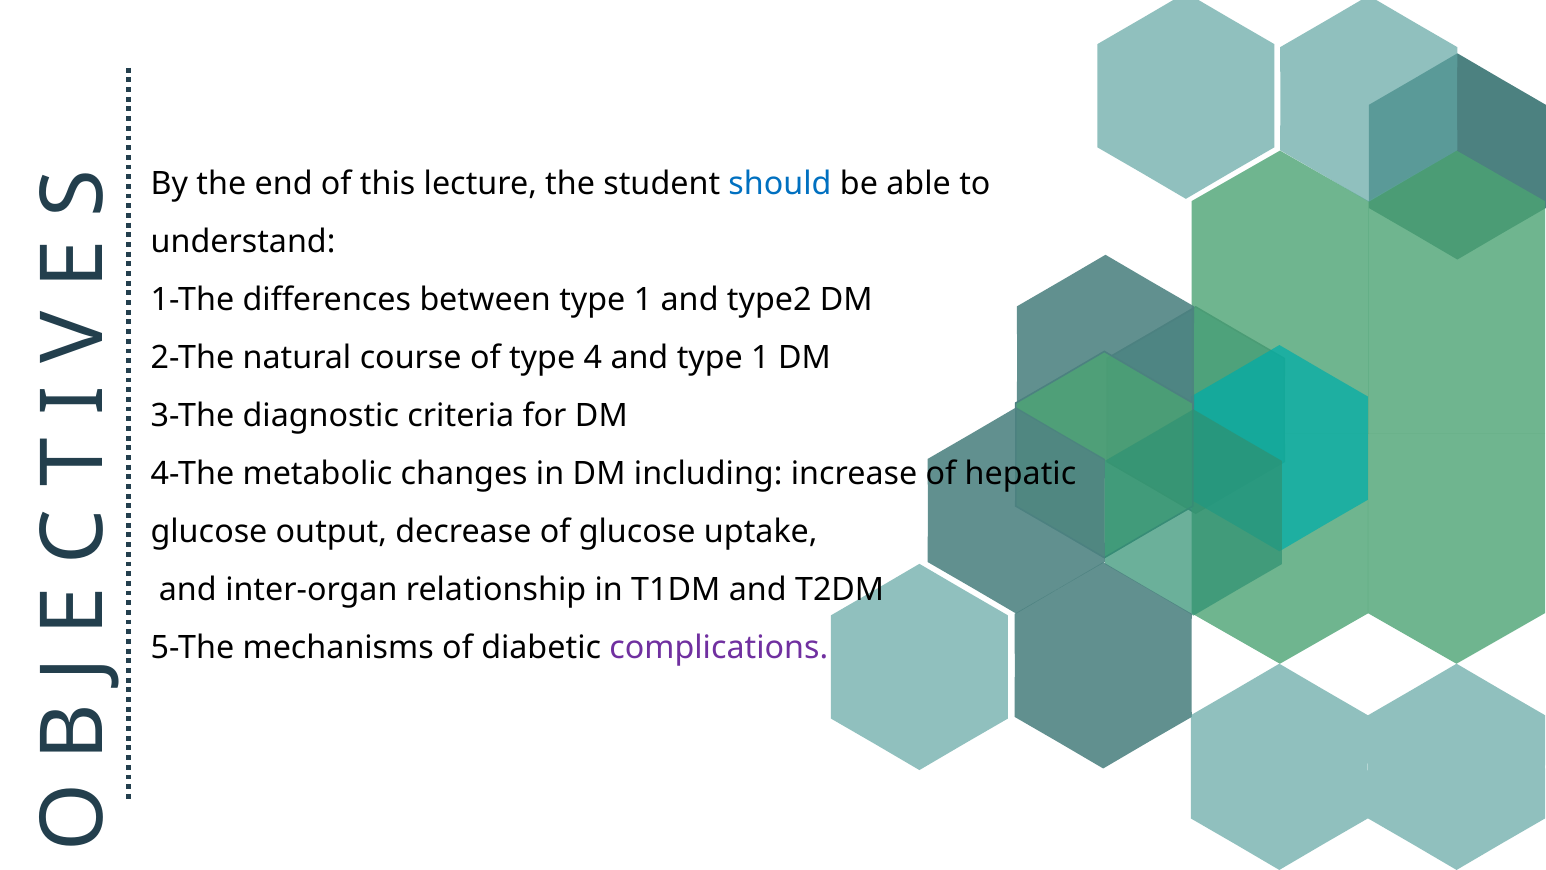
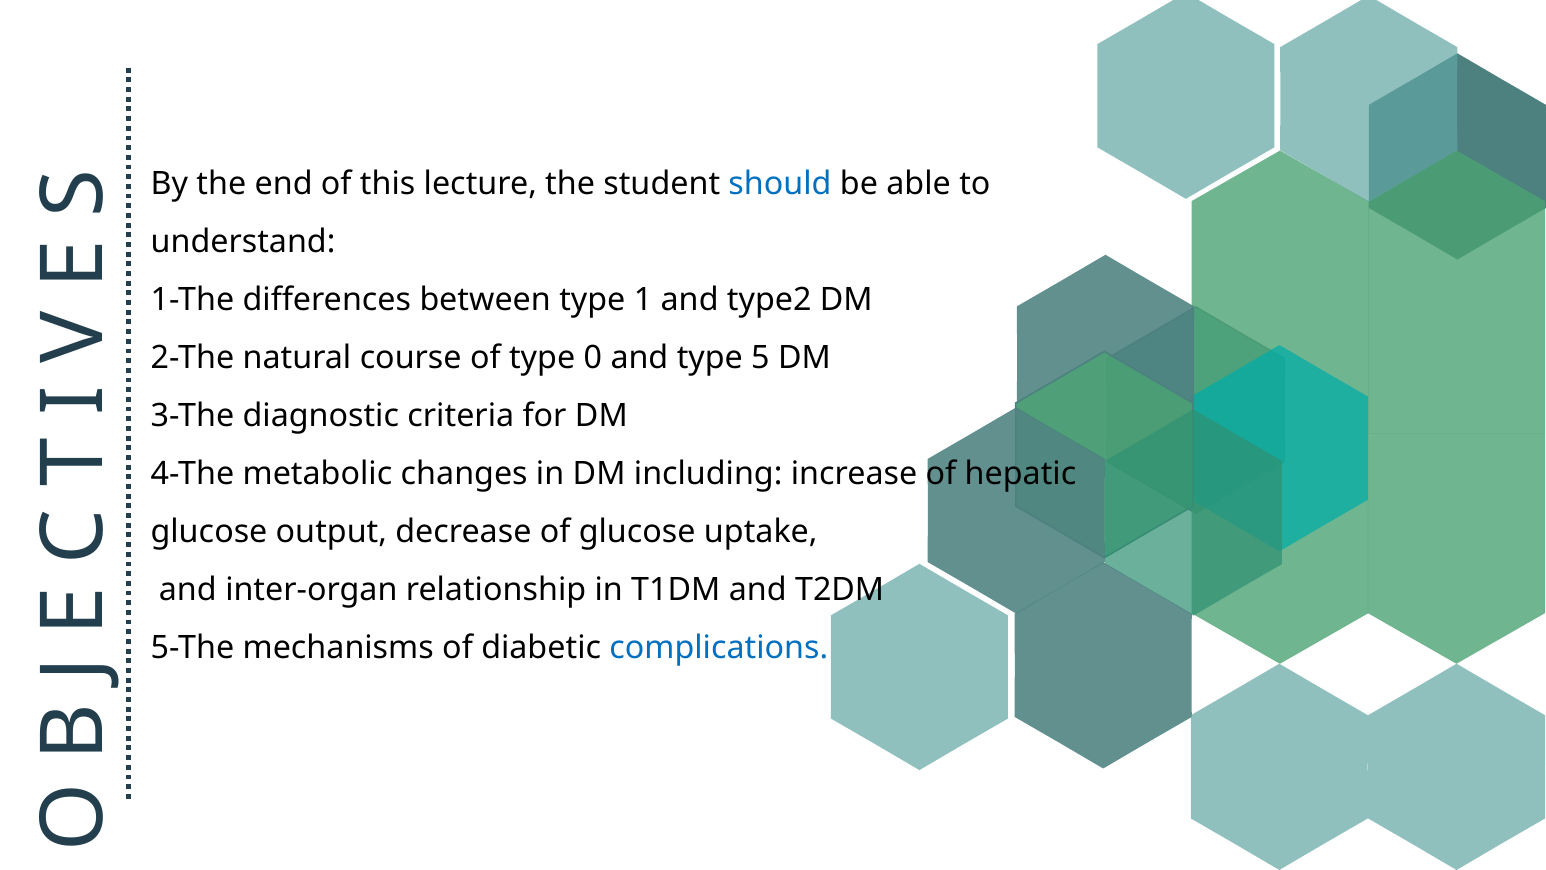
4: 4 -> 0 (593, 358)
and type 1: 1 -> 5 (760, 358)
complications colour: purple -> blue (719, 648)
